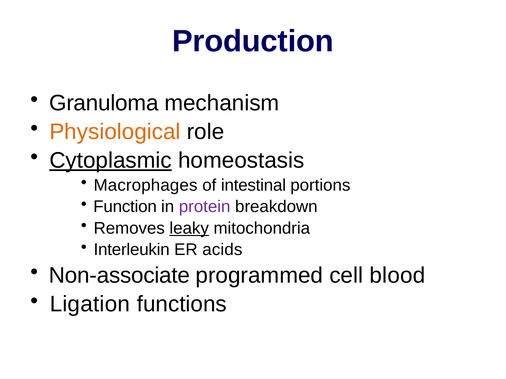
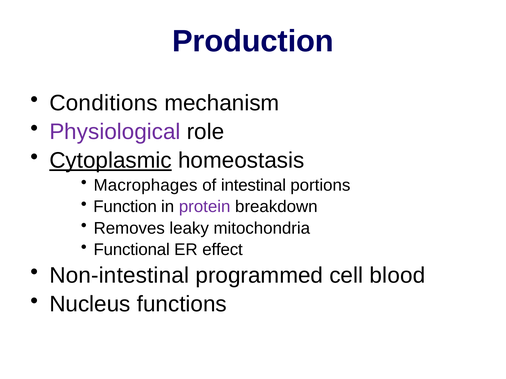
Granuloma: Granuloma -> Conditions (104, 103)
Physiological colour: orange -> purple (115, 132)
leaky underline: present -> none (189, 229)
Interleukin: Interleukin -> Functional (132, 250)
acids: acids -> effect (223, 250)
Non-associate: Non-associate -> Non-intestinal (119, 276)
Ligation: Ligation -> Nucleus (90, 305)
